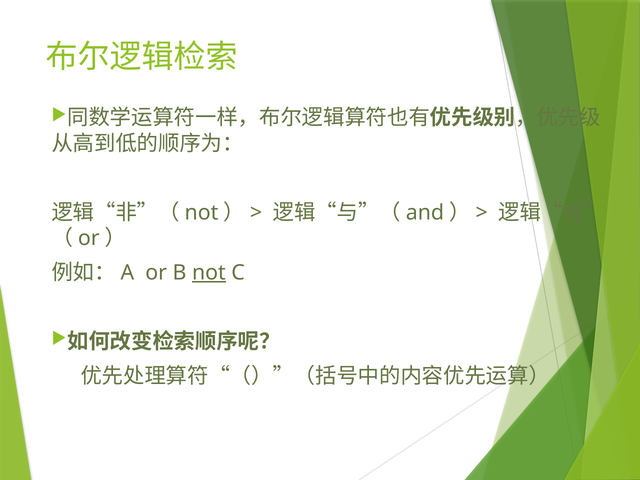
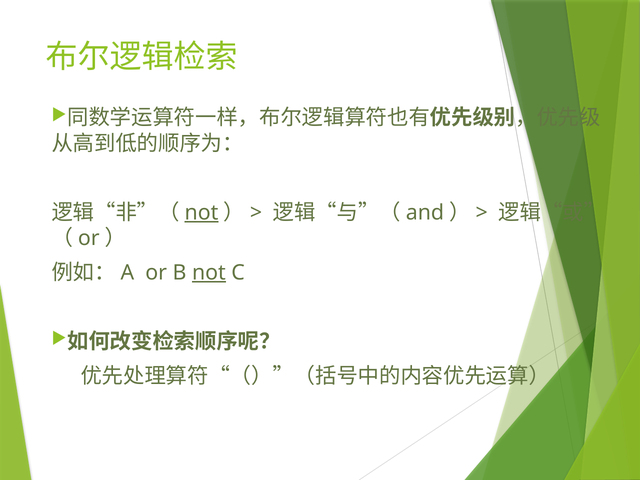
not underline: none -> present (201, 213)
